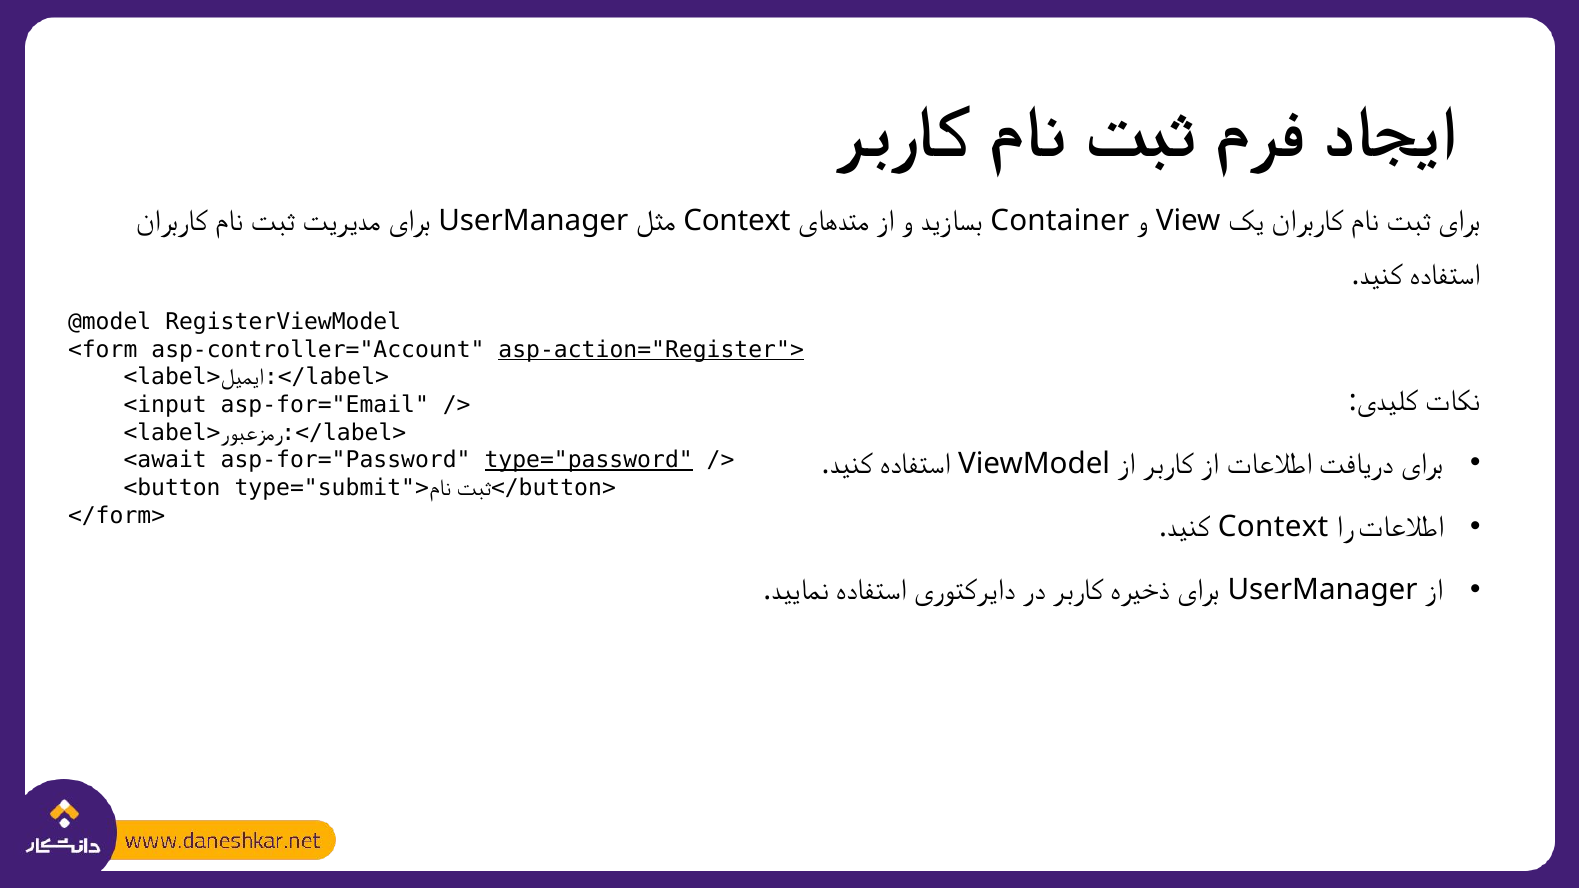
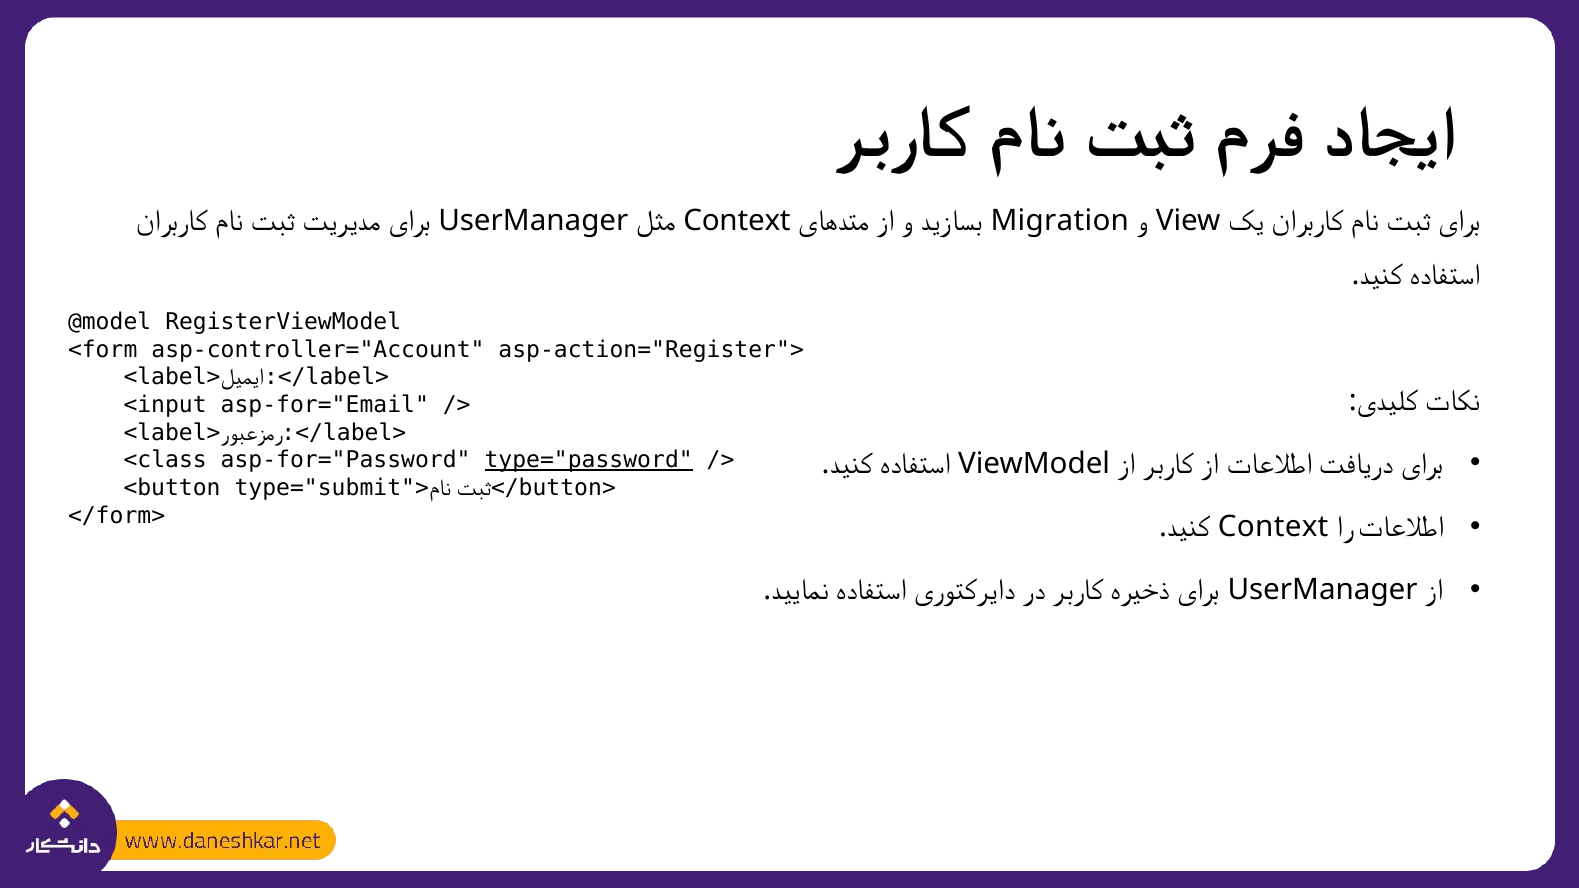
Container: Container -> Migration (1060, 221)
asp-action="Register"> underline: present -> none (651, 350)
<await: <await -> <class (165, 460)
